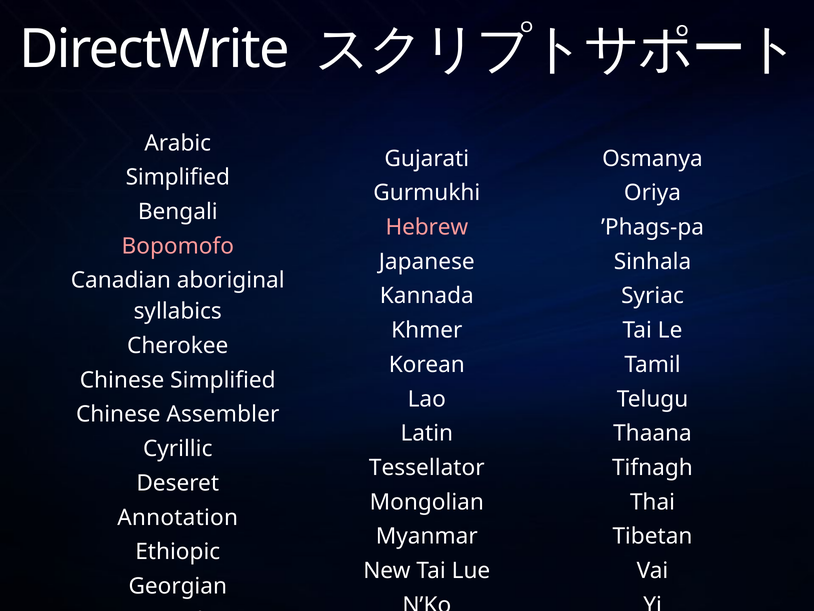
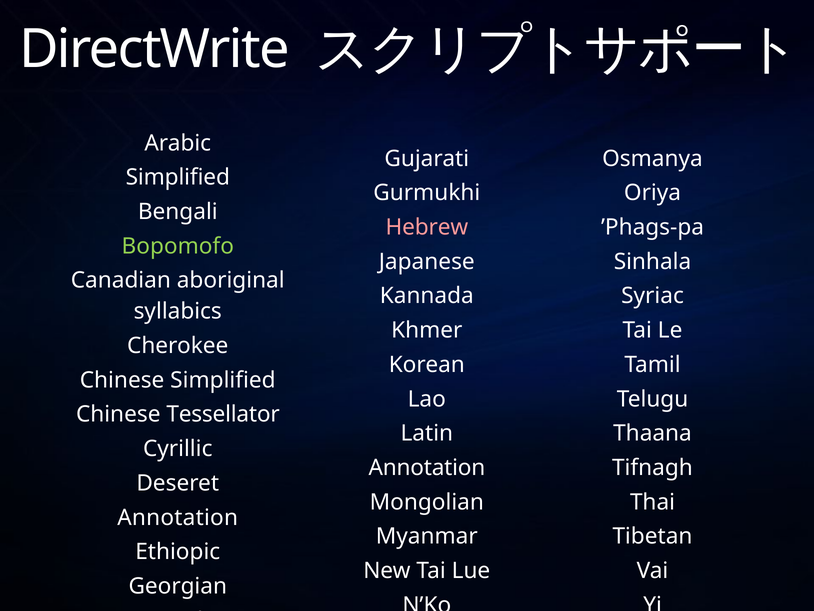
Bopomofo colour: pink -> light green (178, 246)
Assembler: Assembler -> Tessellator (223, 414)
Tessellator: Tessellator -> Annotation (427, 467)
